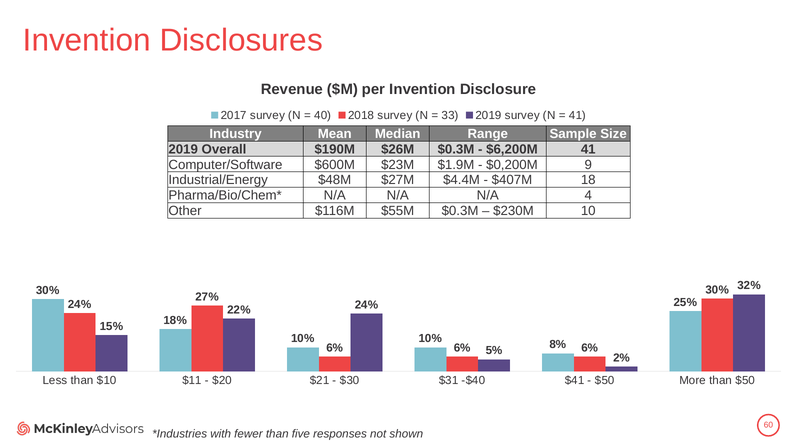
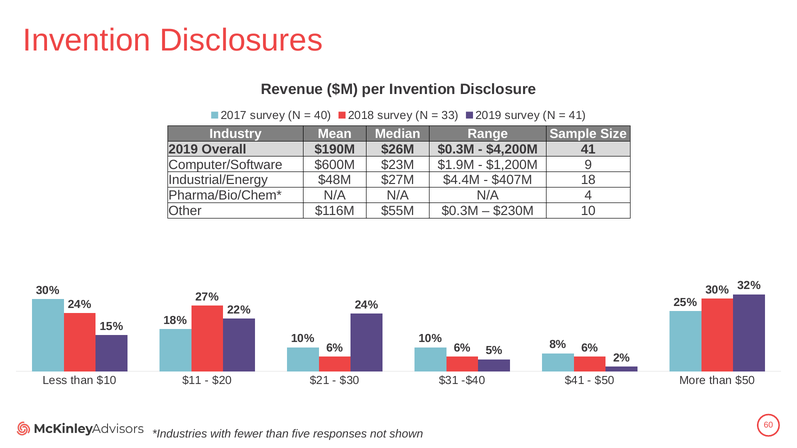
$6,200M: $6,200M -> $4,200M (512, 149)
$0,200M: $0,200M -> $1,200M (512, 165)
